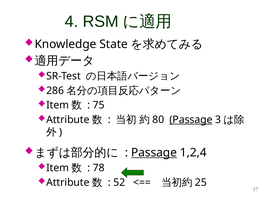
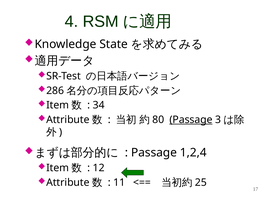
75: 75 -> 34 (99, 105)
Passage underline: present -> none (154, 152)
78: 78 -> 12 (99, 168)
52: 52 -> 11 (119, 182)
